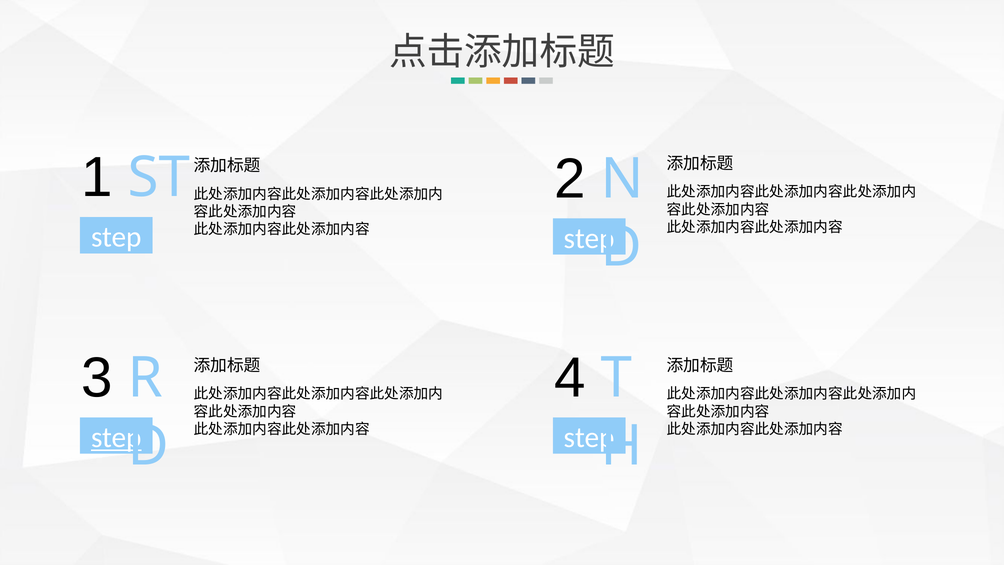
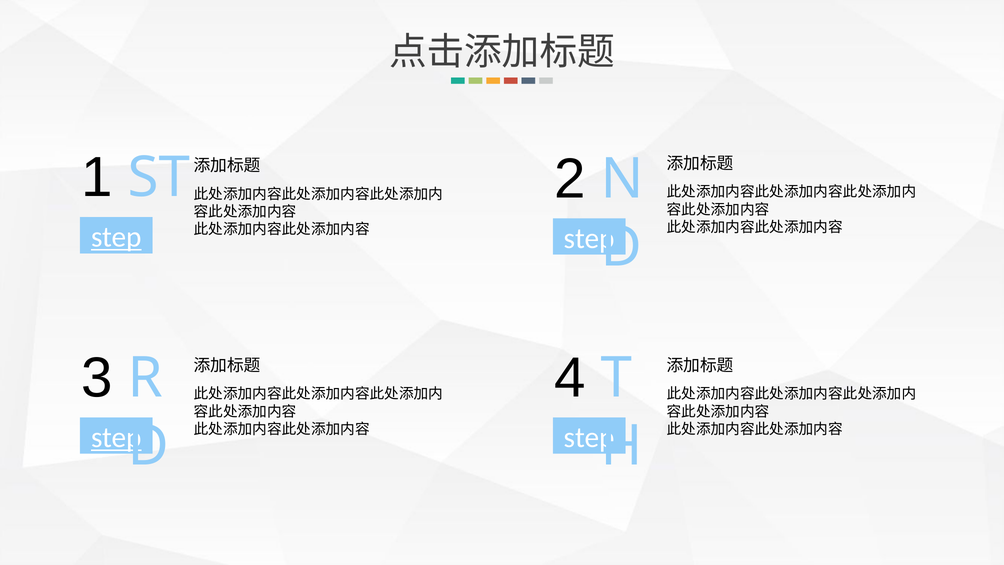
step underline: none -> present (116, 237)
